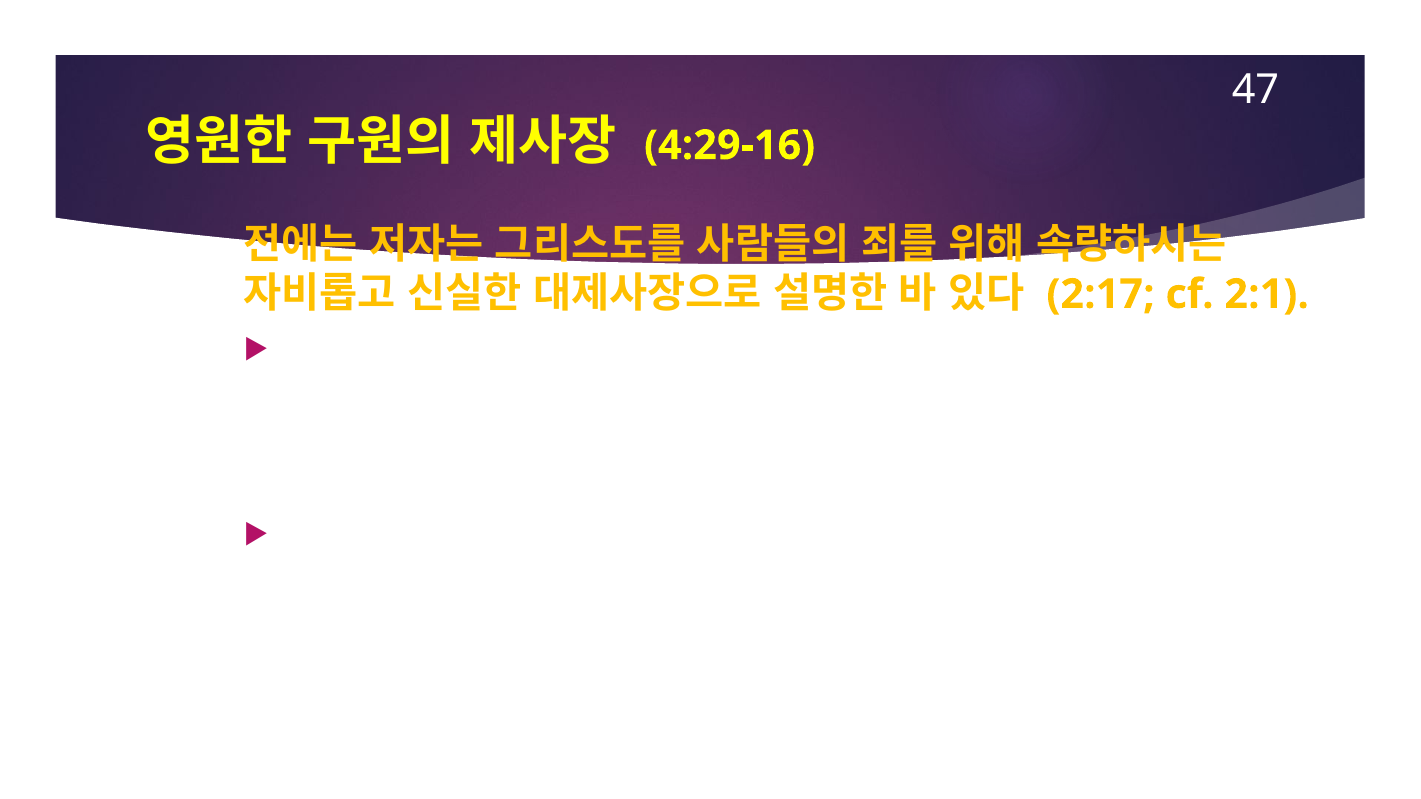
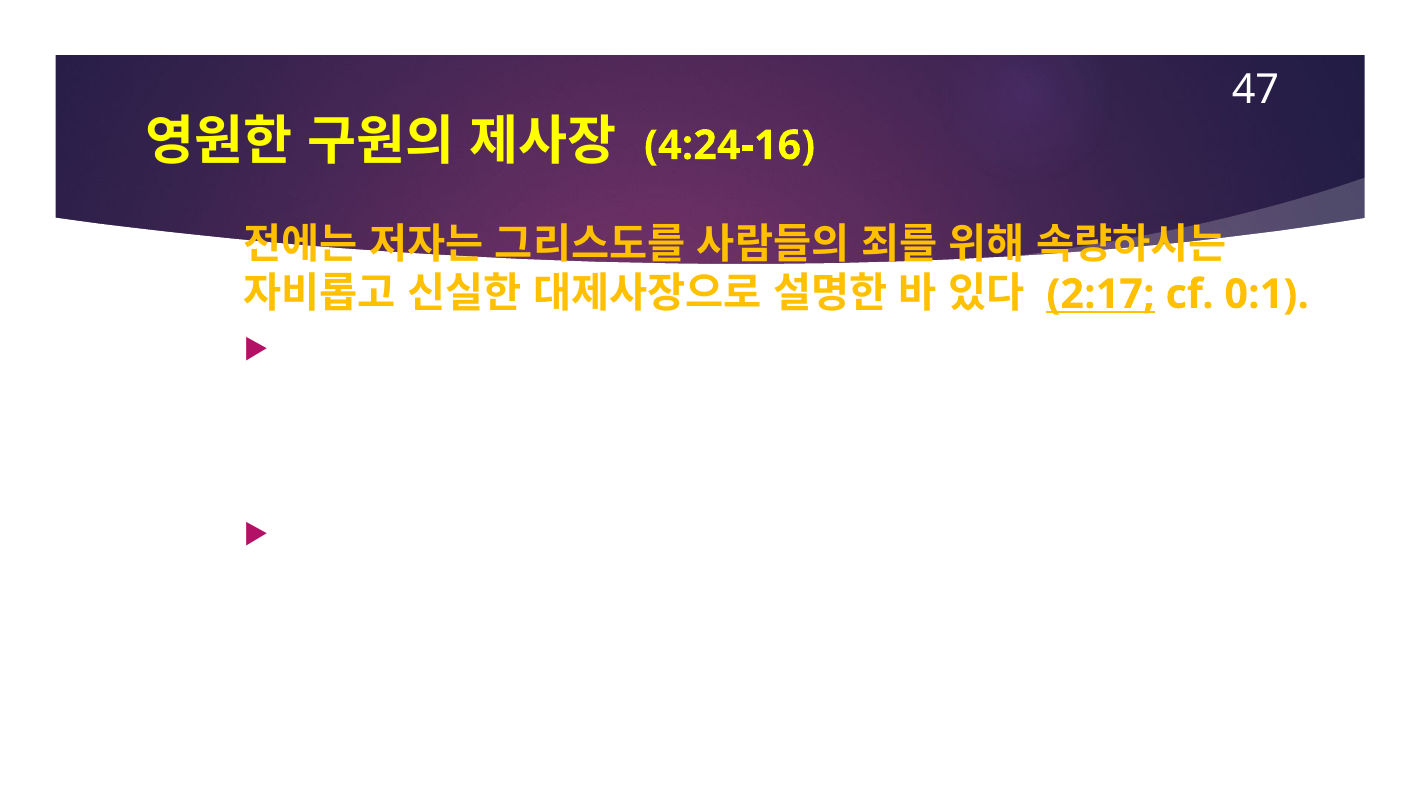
4:29-16: 4:29-16 -> 4:24-16 (730, 145)
2:17 underline: none -> present (1101, 294)
2:1: 2:1 -> 0:1 (1267, 294)
